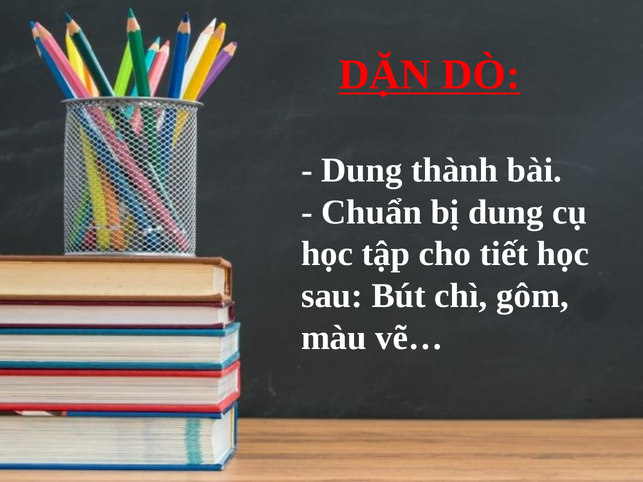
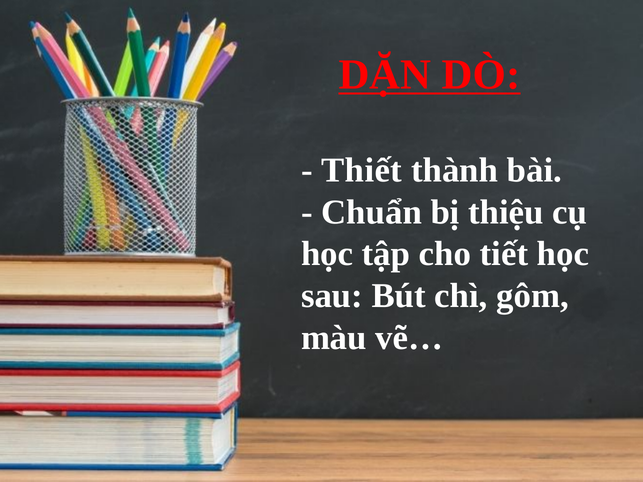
Dung: Dung -> Thiết (362, 171)
bị dung: dung -> thiệu (506, 212)
